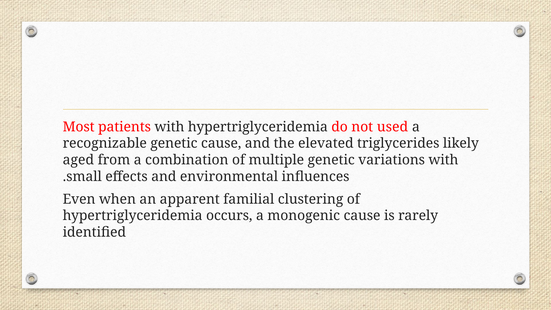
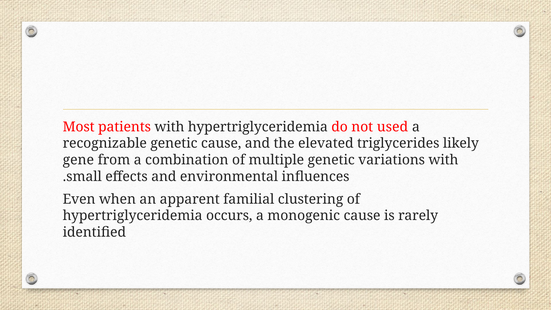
aged: aged -> gene (78, 160)
